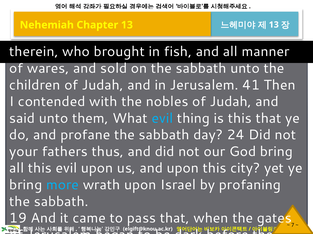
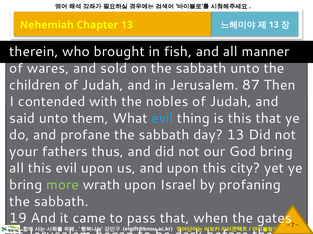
41: 41 -> 87 (251, 85)
day 24: 24 -> 13 (236, 135)
more colour: light blue -> light green (63, 185)
